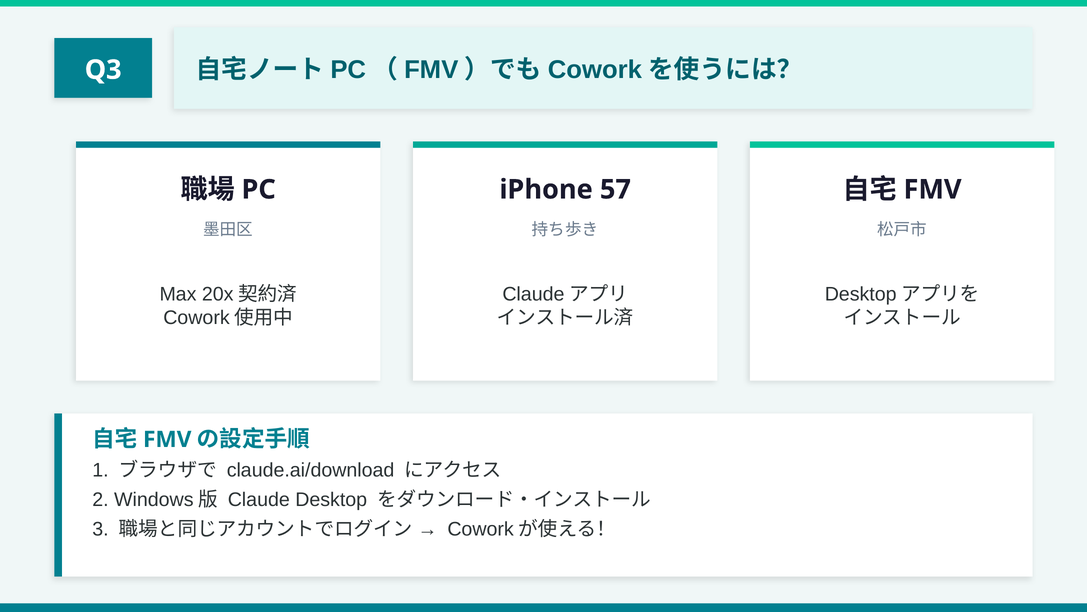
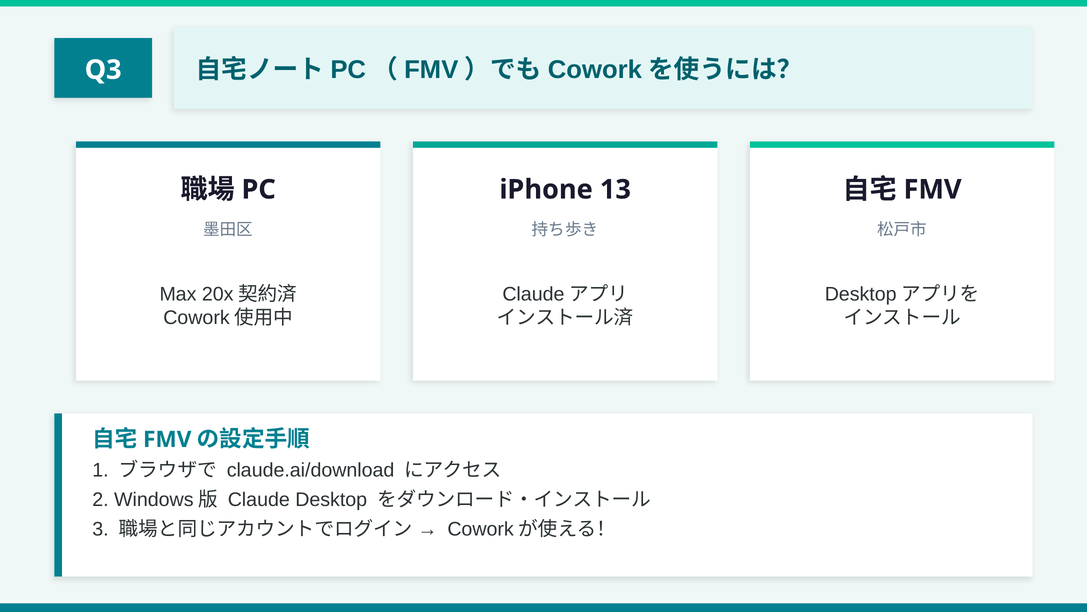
57: 57 -> 13 (615, 189)
